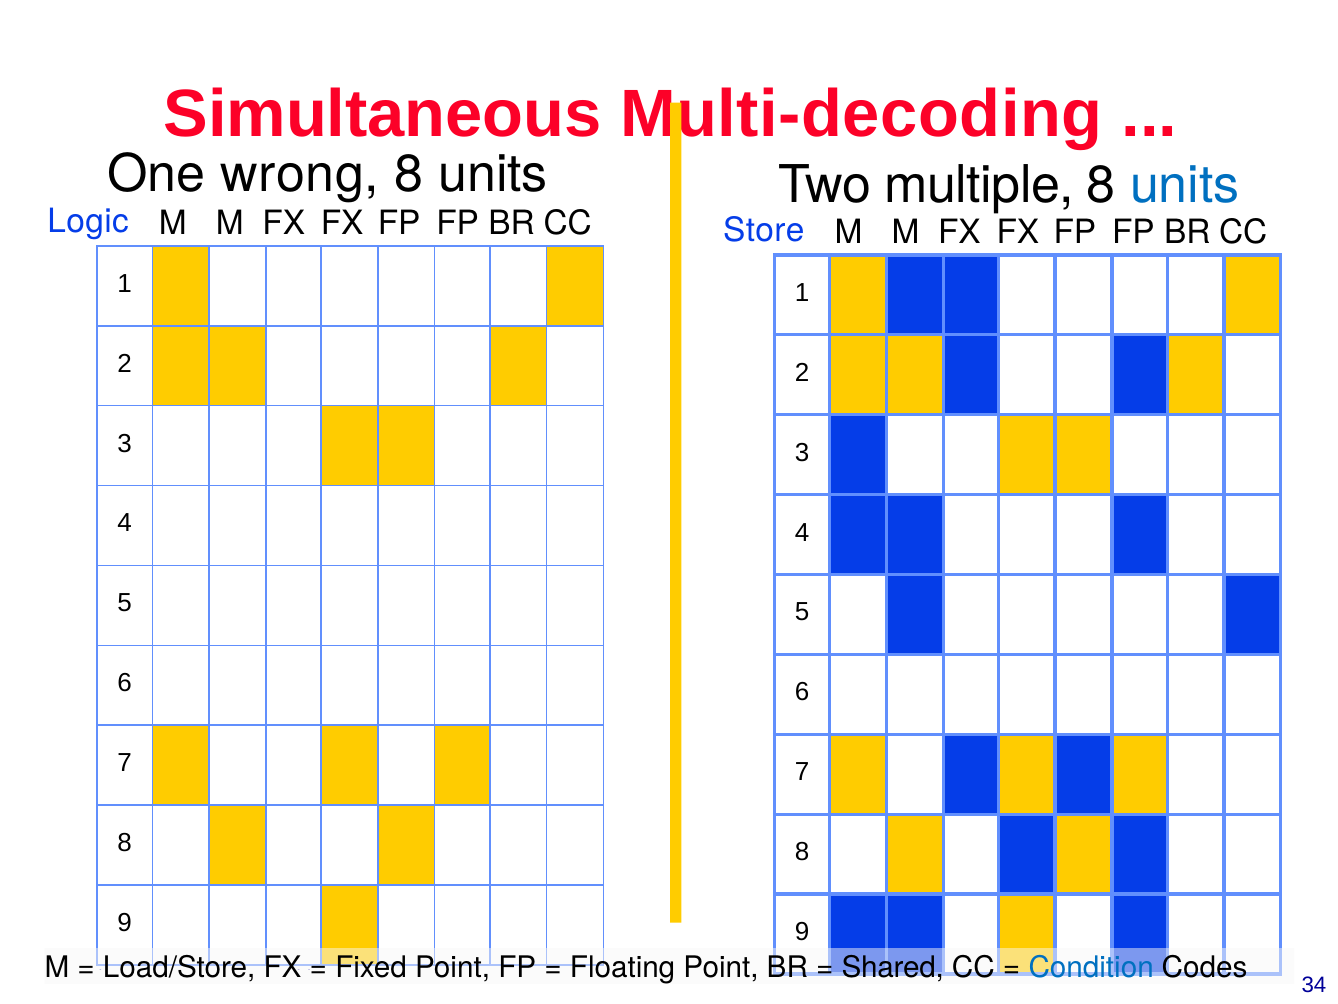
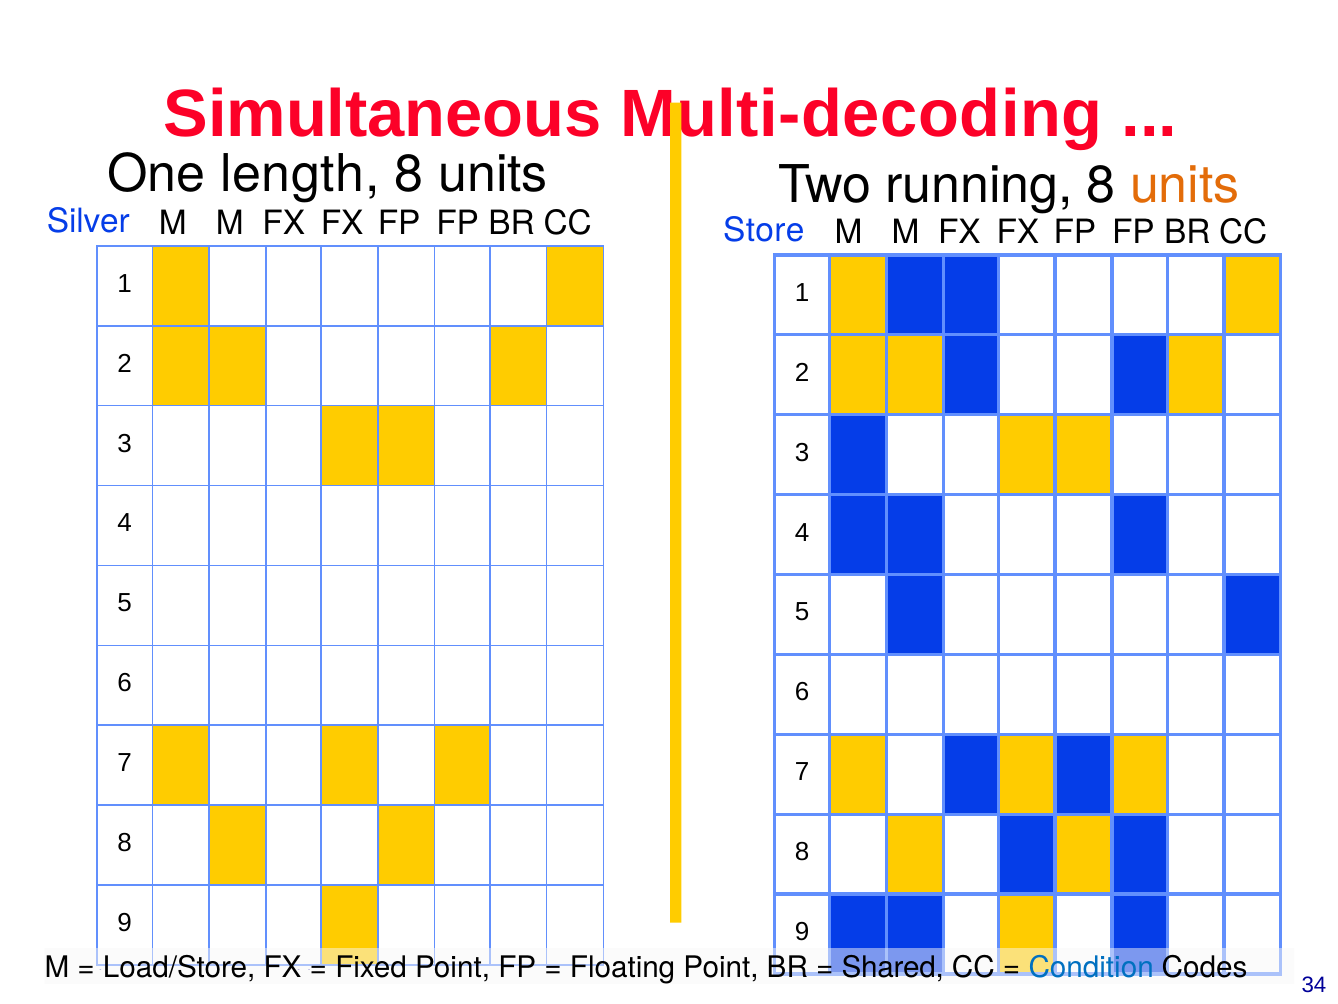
wrong: wrong -> length (300, 174)
multiple: multiple -> running (979, 185)
units colour: blue -> orange (1185, 185)
Logic: Logic -> Silver (88, 221)
